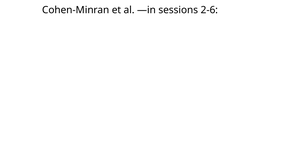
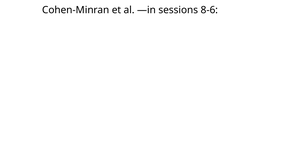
2-6: 2-6 -> 8-6 (209, 10)
